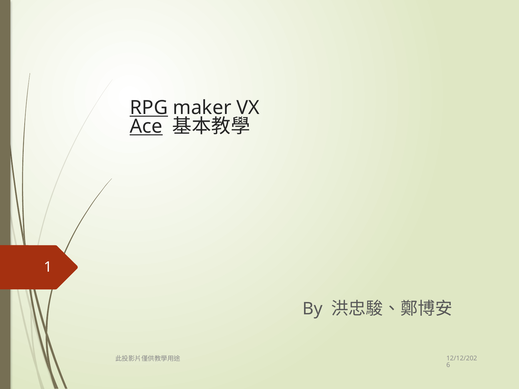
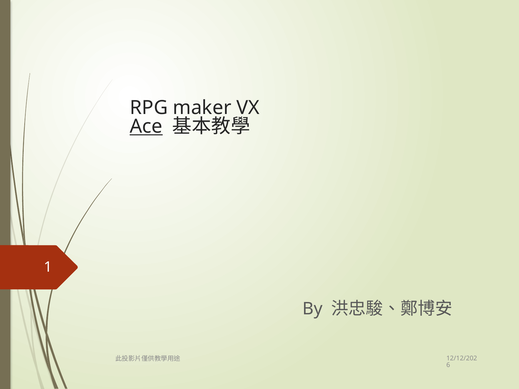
RPG underline: present -> none (149, 108)
